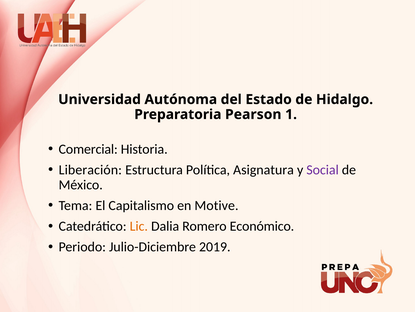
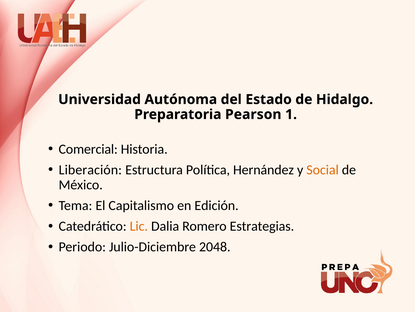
Asignatura: Asignatura -> Hernández (264, 169)
Social colour: purple -> orange (323, 169)
Motive: Motive -> Edición (217, 205)
Económico: Económico -> Estrategias (262, 226)
2019: 2019 -> 2048 (215, 246)
